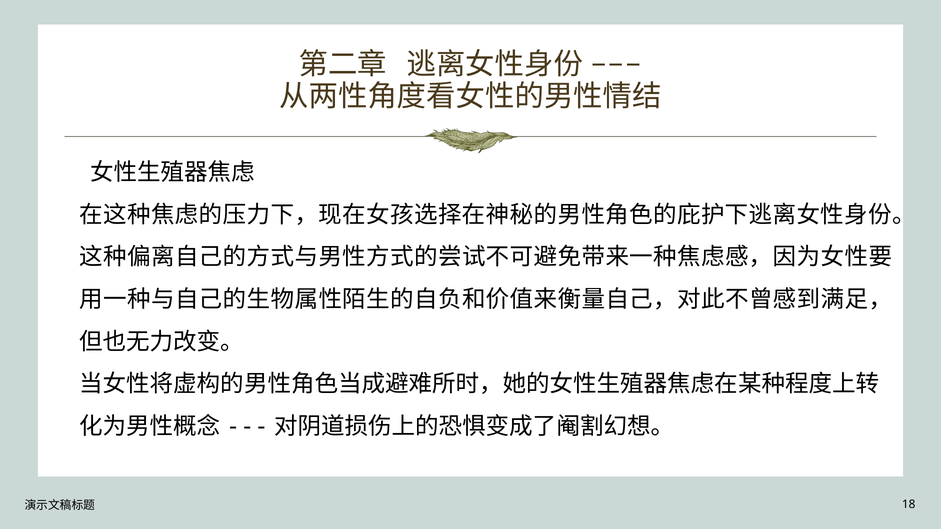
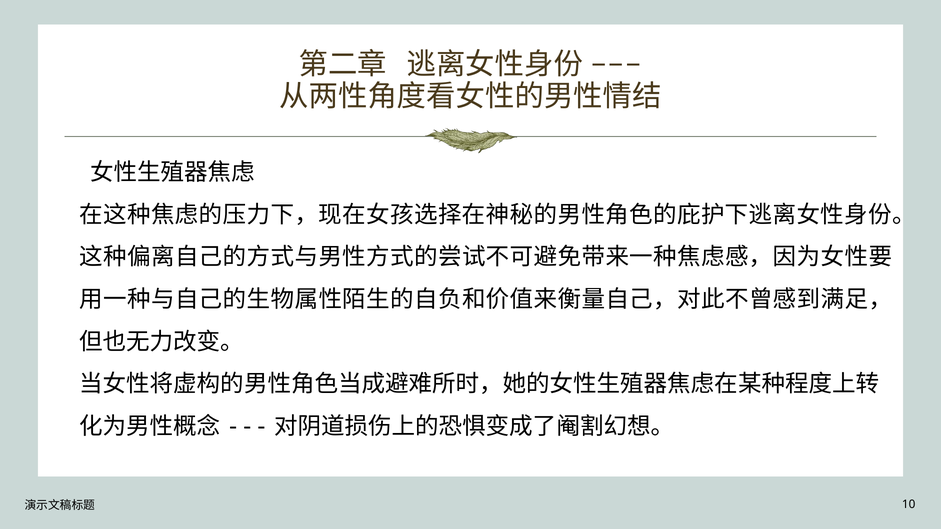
18: 18 -> 10 (909, 505)
